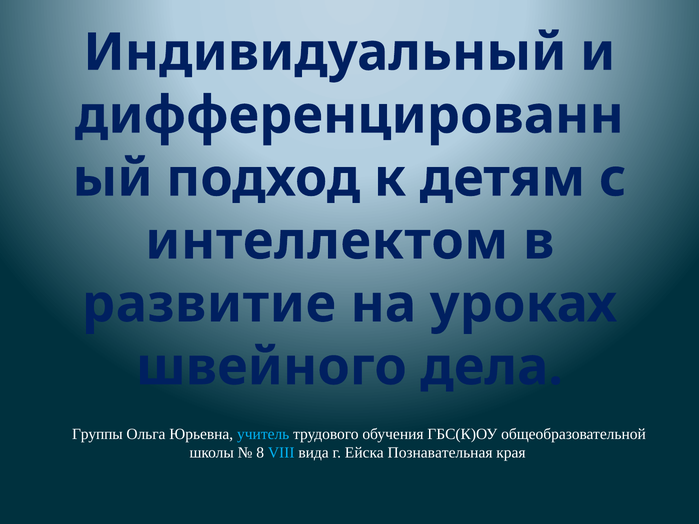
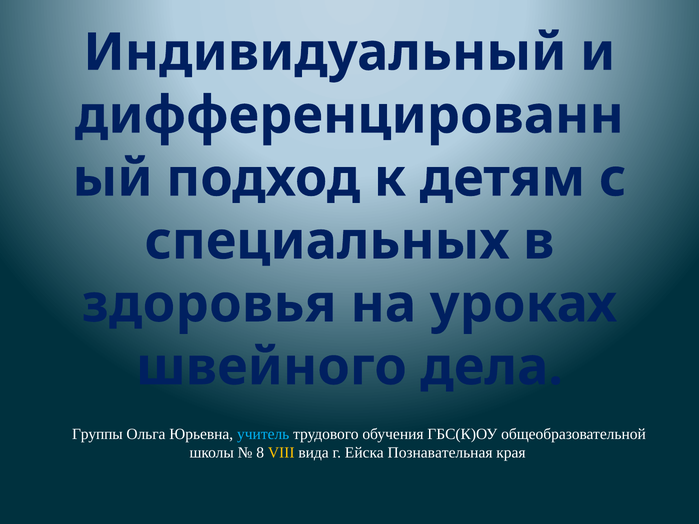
интеллектом: интеллектом -> специальных (327, 241)
развитие: развитие -> здоровья (209, 304)
VIII colour: light blue -> yellow (281, 453)
